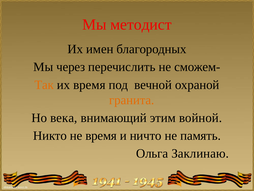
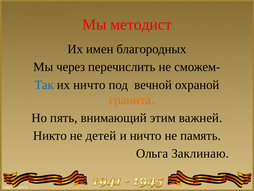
Так colour: orange -> blue (44, 85)
их время: время -> ничто (89, 85)
века: века -> пять (64, 118)
войной: войной -> важней (201, 118)
не время: время -> детей (101, 135)
